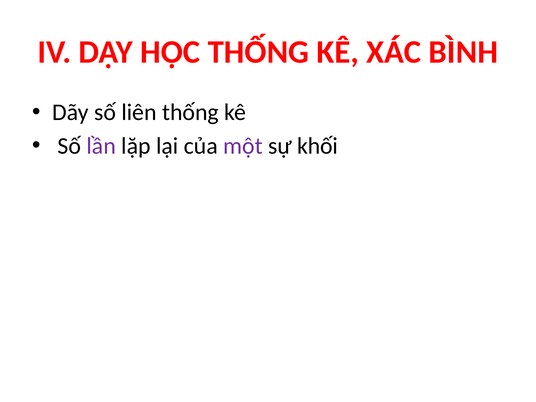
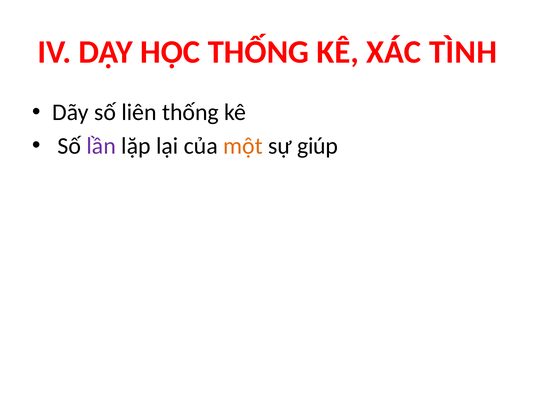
BÌNH: BÌNH -> TÌNH (463, 52)
một colour: purple -> orange (243, 146)
khối: khối -> giúp (318, 146)
